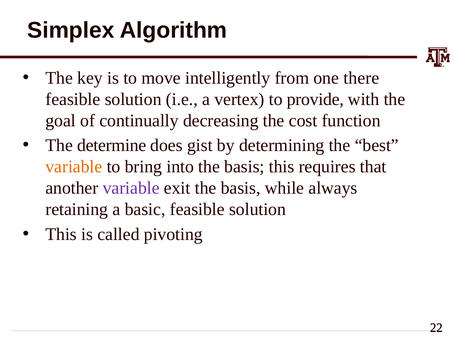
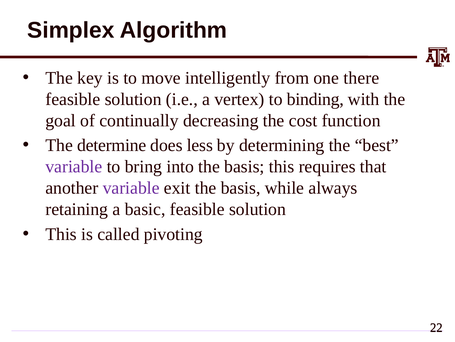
provide: provide -> binding (315, 99)
gist: gist -> less (200, 145)
variable colour: orange -> purple (74, 166)
